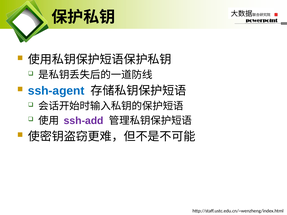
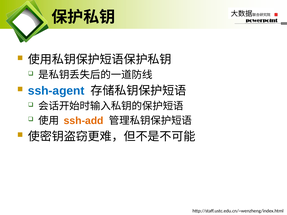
ssh-add colour: purple -> orange (84, 121)
